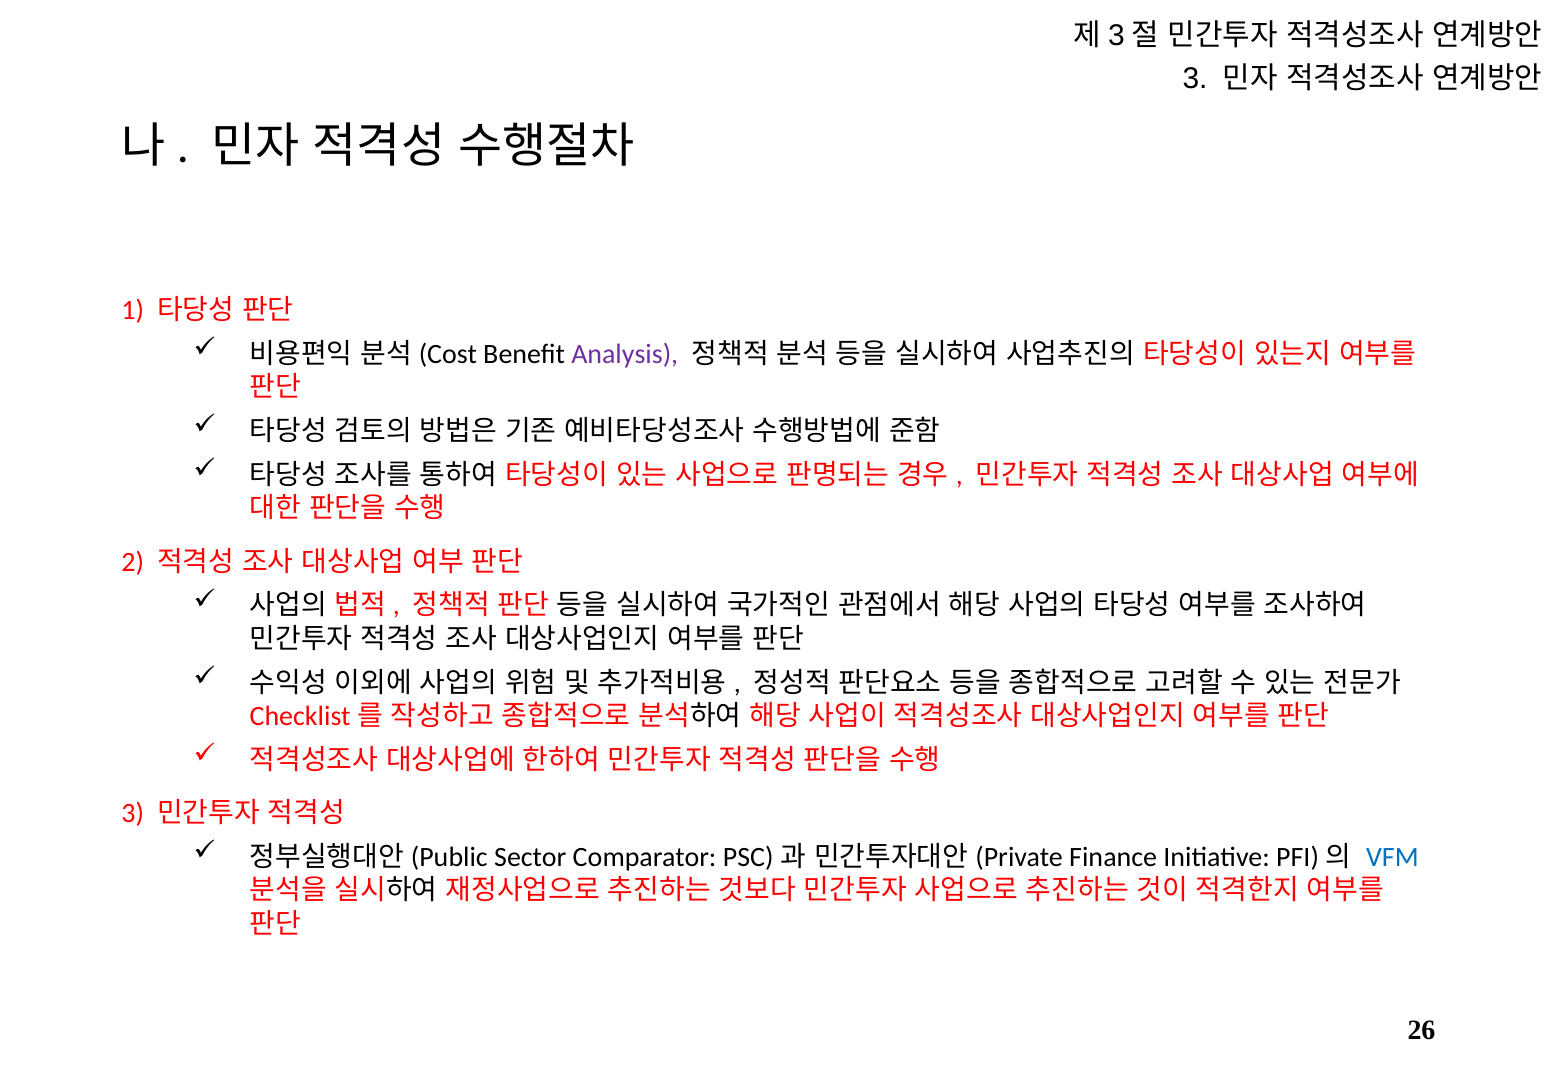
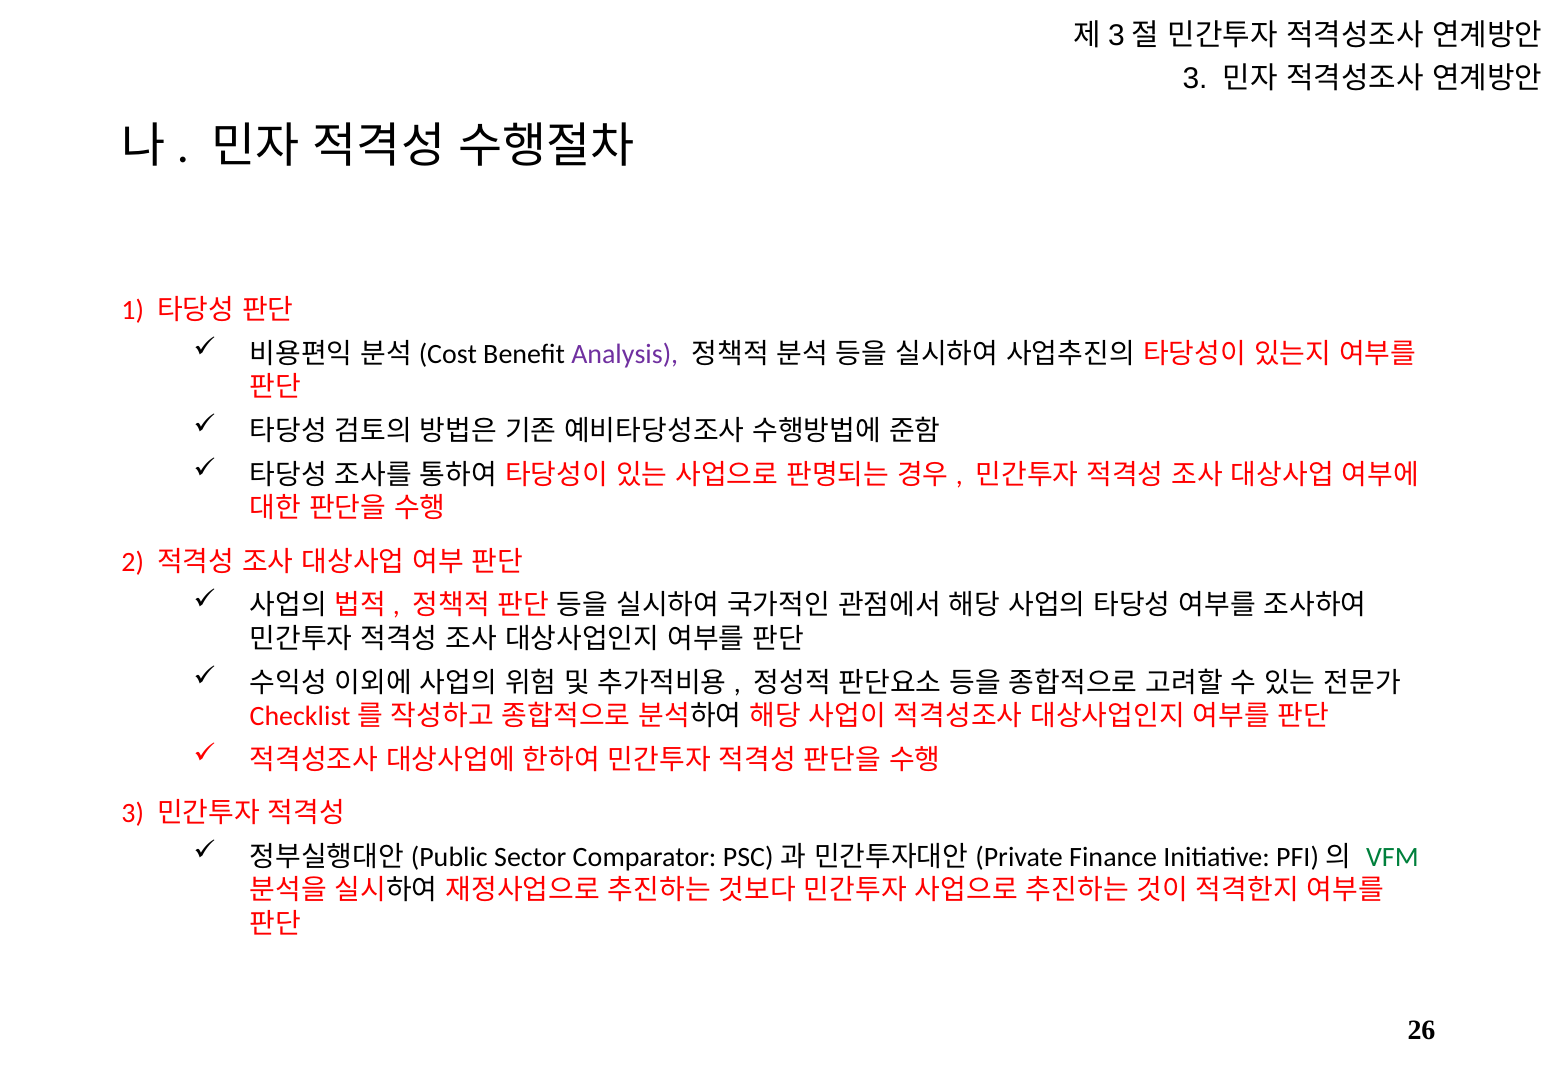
VFM colour: blue -> green (1392, 857)
